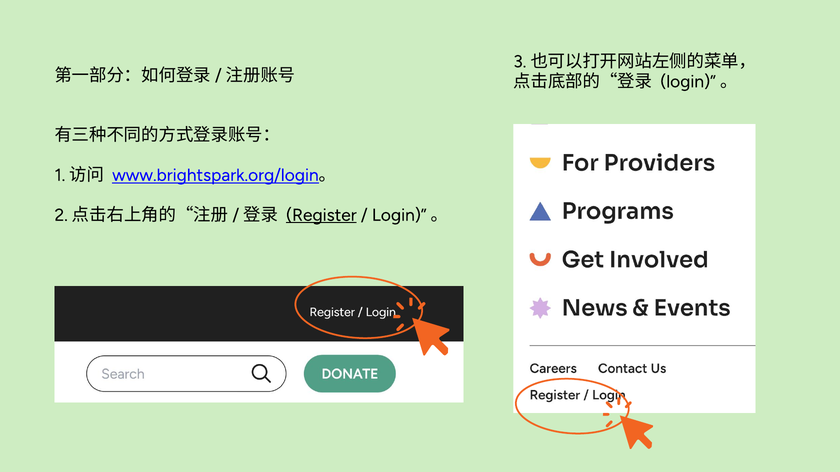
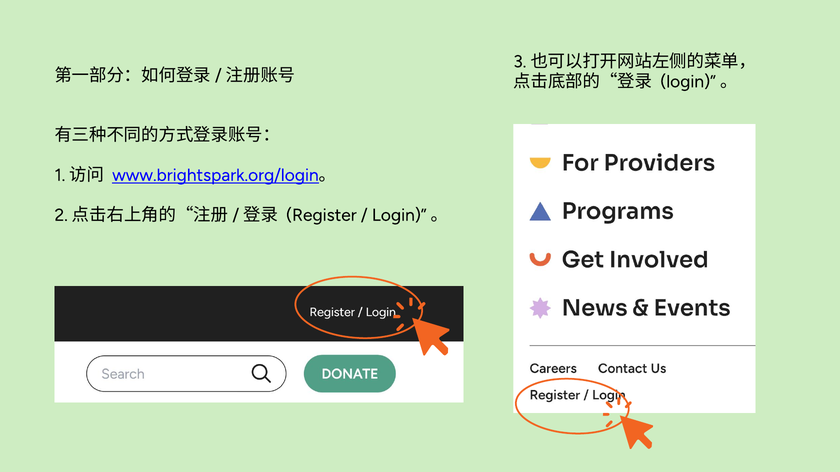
Register underline: present -> none (321, 215)
